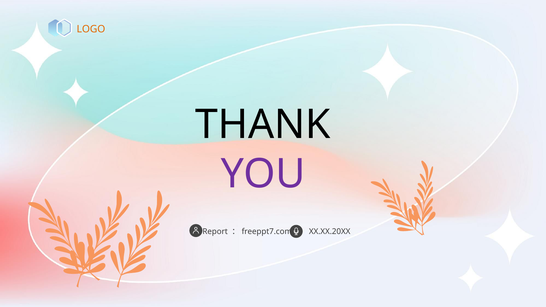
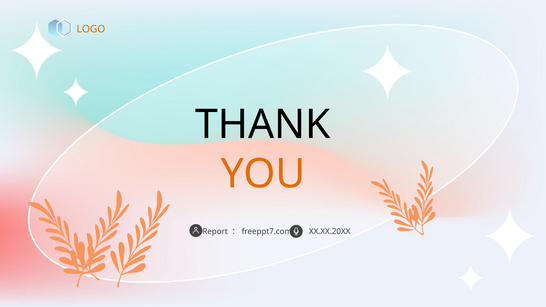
YOU colour: purple -> orange (263, 174)
